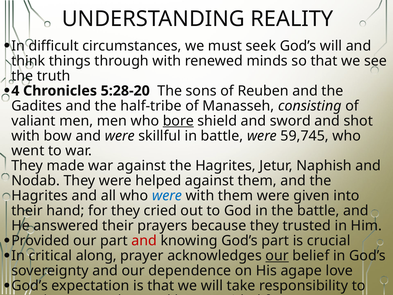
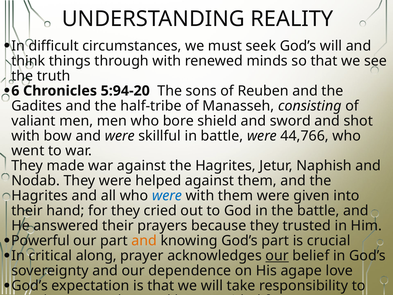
4: 4 -> 6 (15, 91)
5:28-20: 5:28-20 -> 5:94-20 (125, 91)
bore underline: present -> none (178, 121)
59,745: 59,745 -> 44,766 (305, 136)
Provided: Provided -> Powerful (40, 241)
and colour: red -> orange (144, 241)
